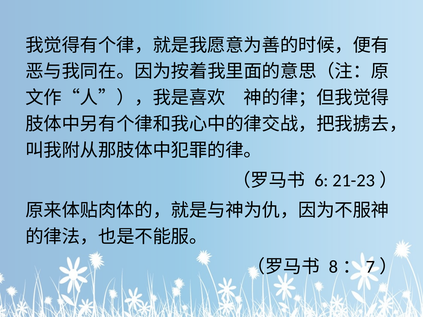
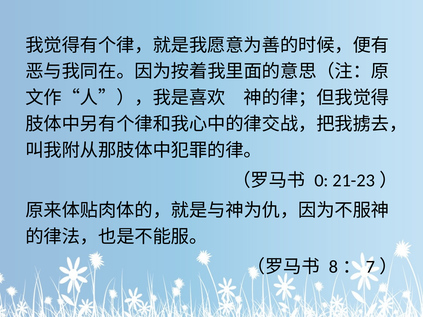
6: 6 -> 0 (321, 181)
